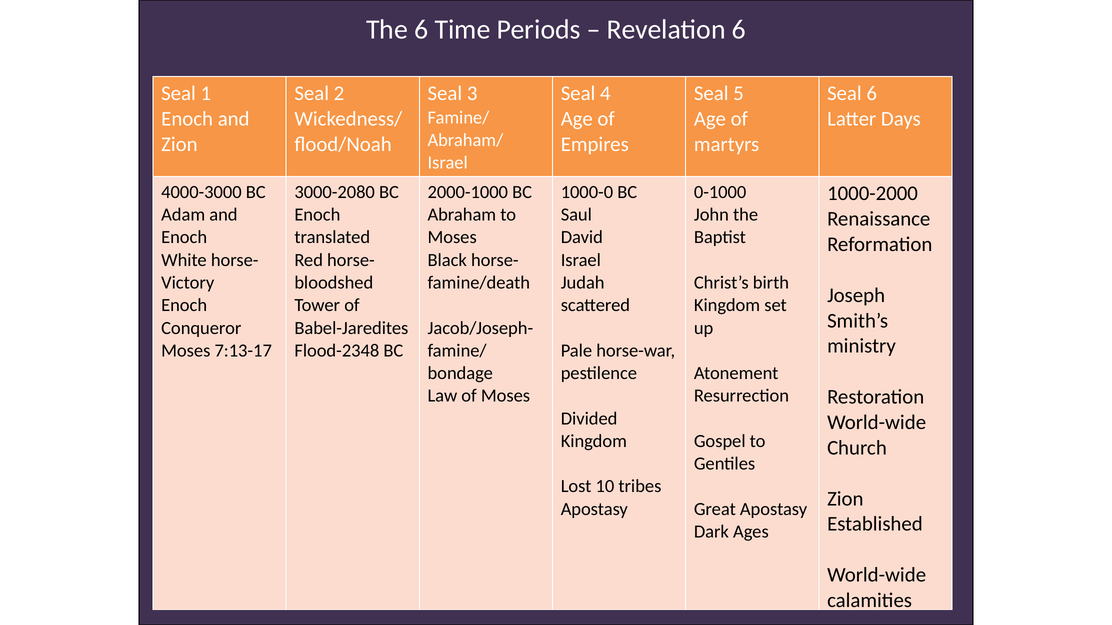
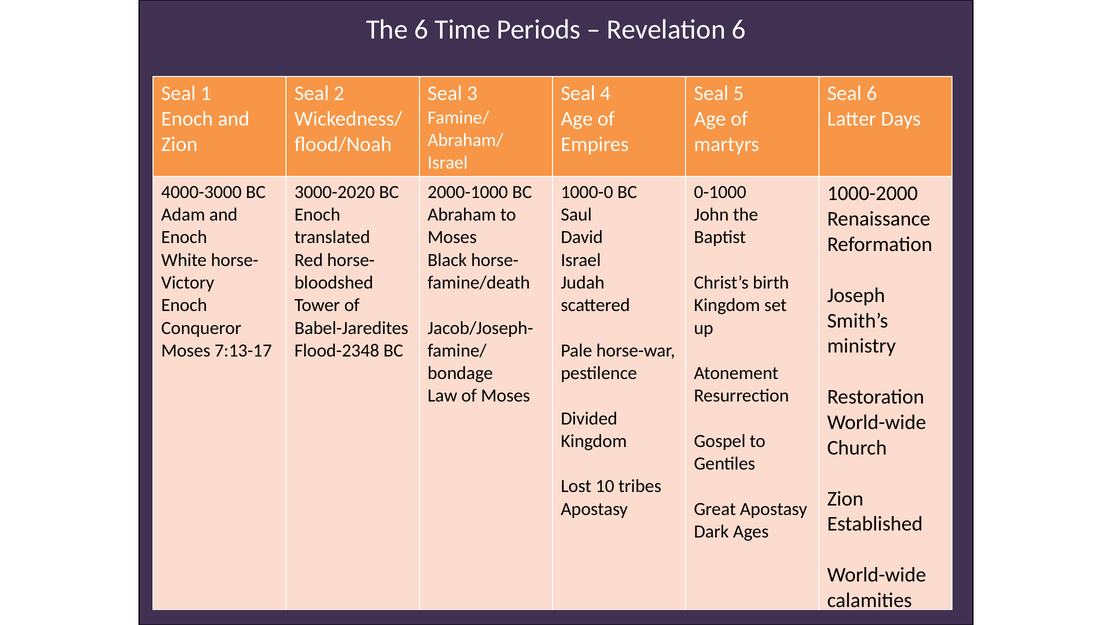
3000-2080: 3000-2080 -> 3000-2020 (335, 192)
